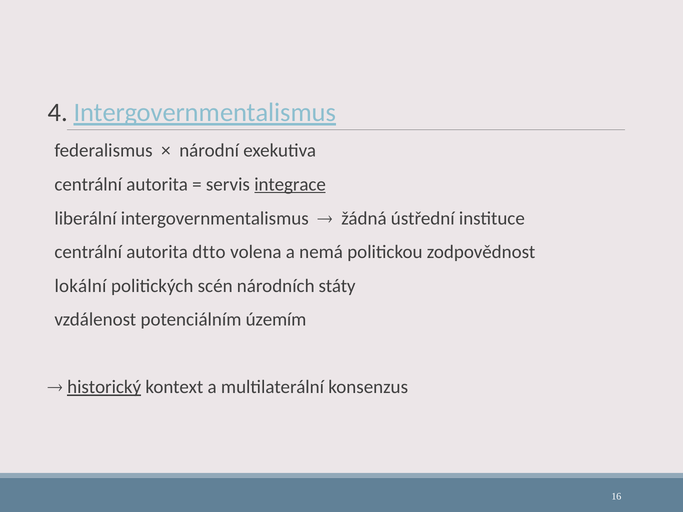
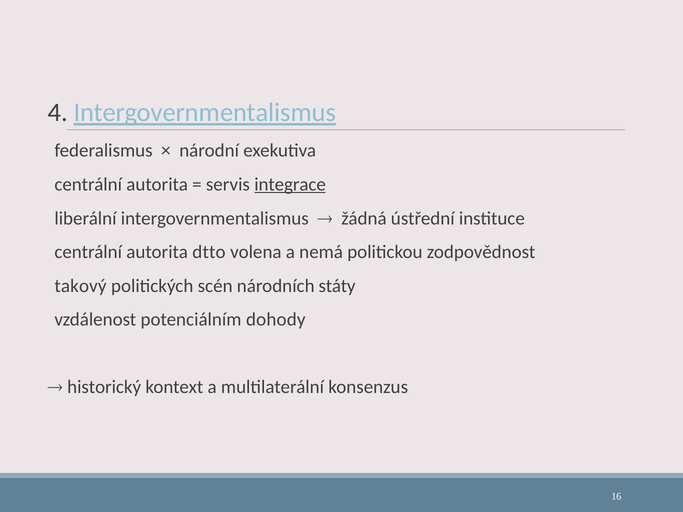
lokální: lokální -> takový (80, 286)
územím: územím -> dohody (276, 320)
historický underline: present -> none (104, 387)
